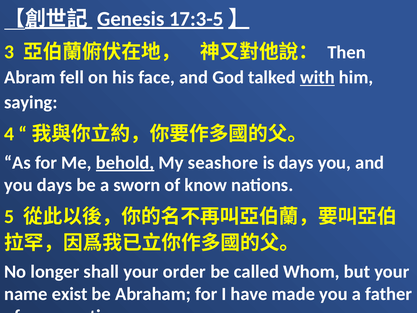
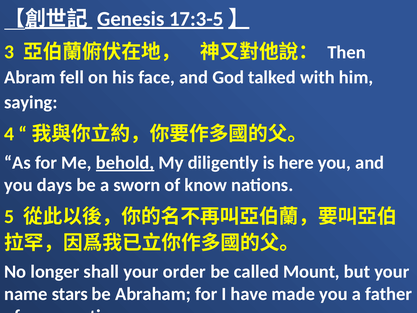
with underline: present -> none (317, 77)
seashore: seashore -> diligently (223, 163)
is days: days -> here (296, 163)
Whom: Whom -> Mount (311, 272)
exist: exist -> stars (70, 294)
